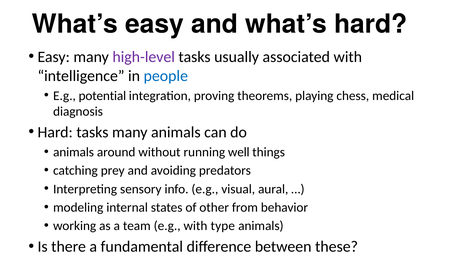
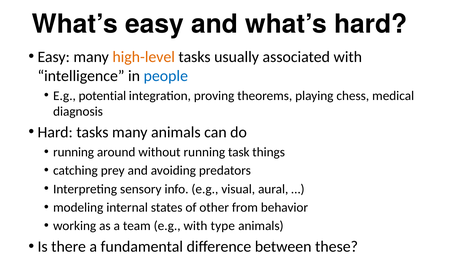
high-level colour: purple -> orange (144, 57)
animals: animals -> running (74, 152)
well: well -> task (239, 152)
